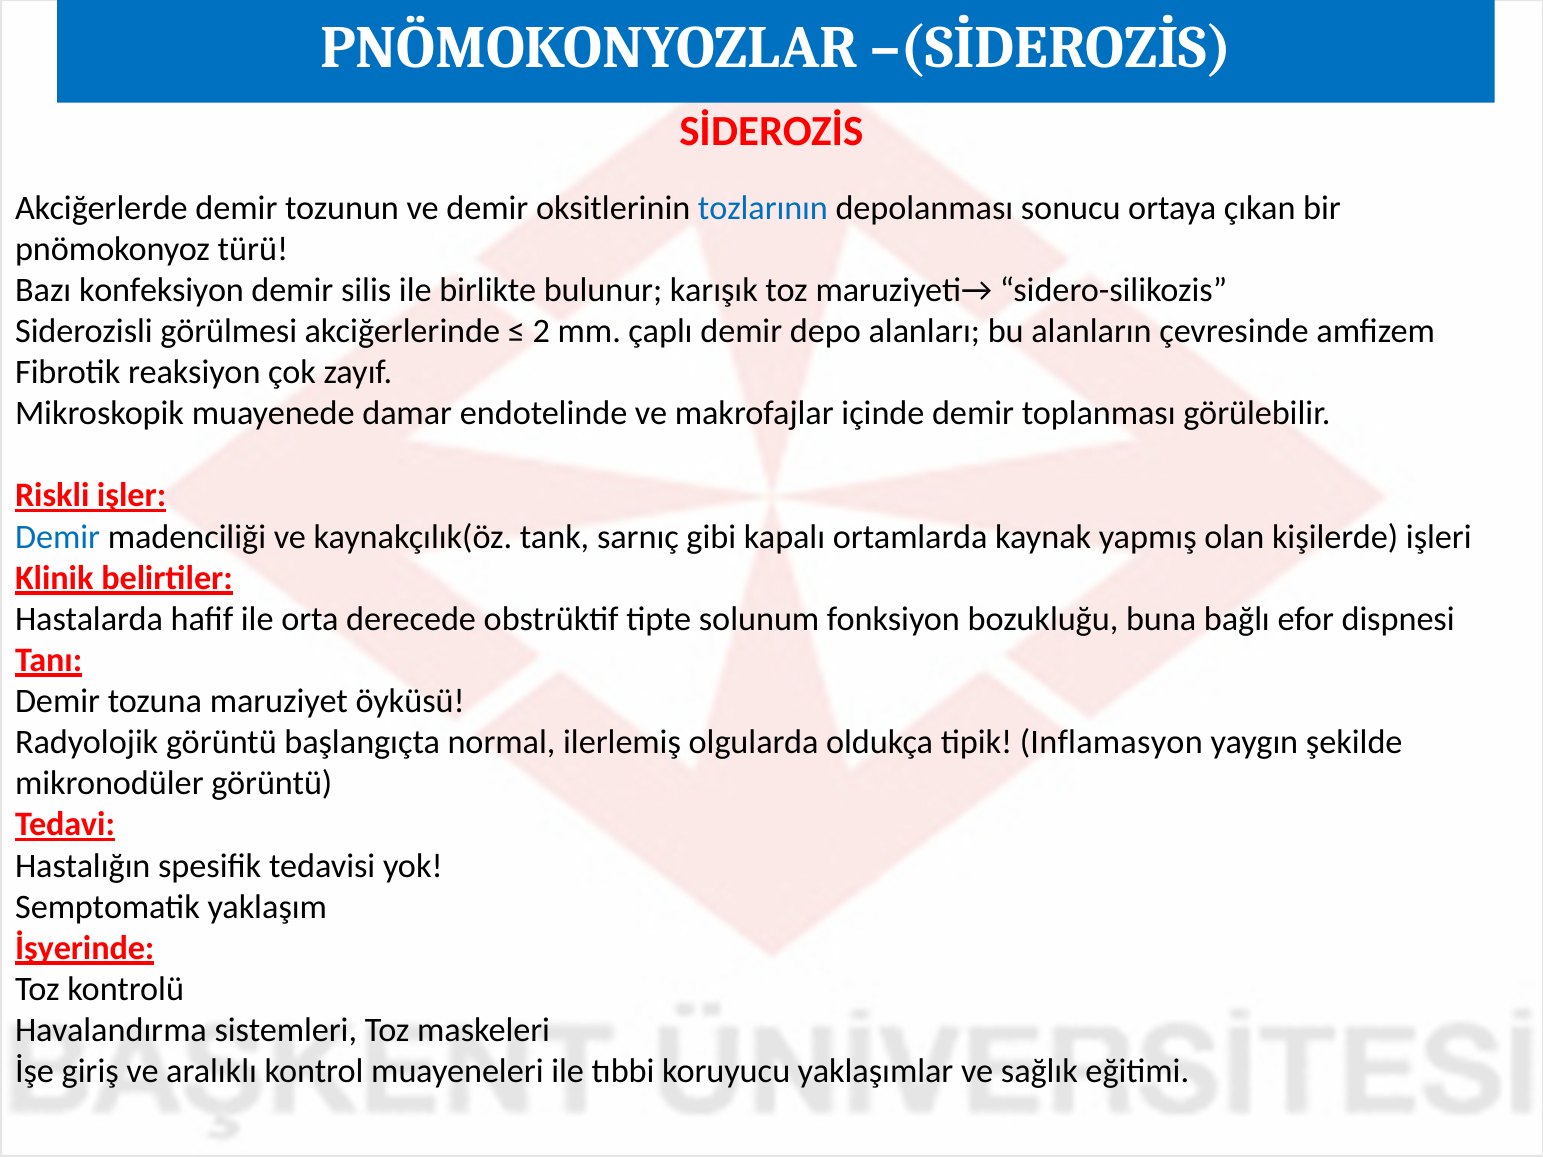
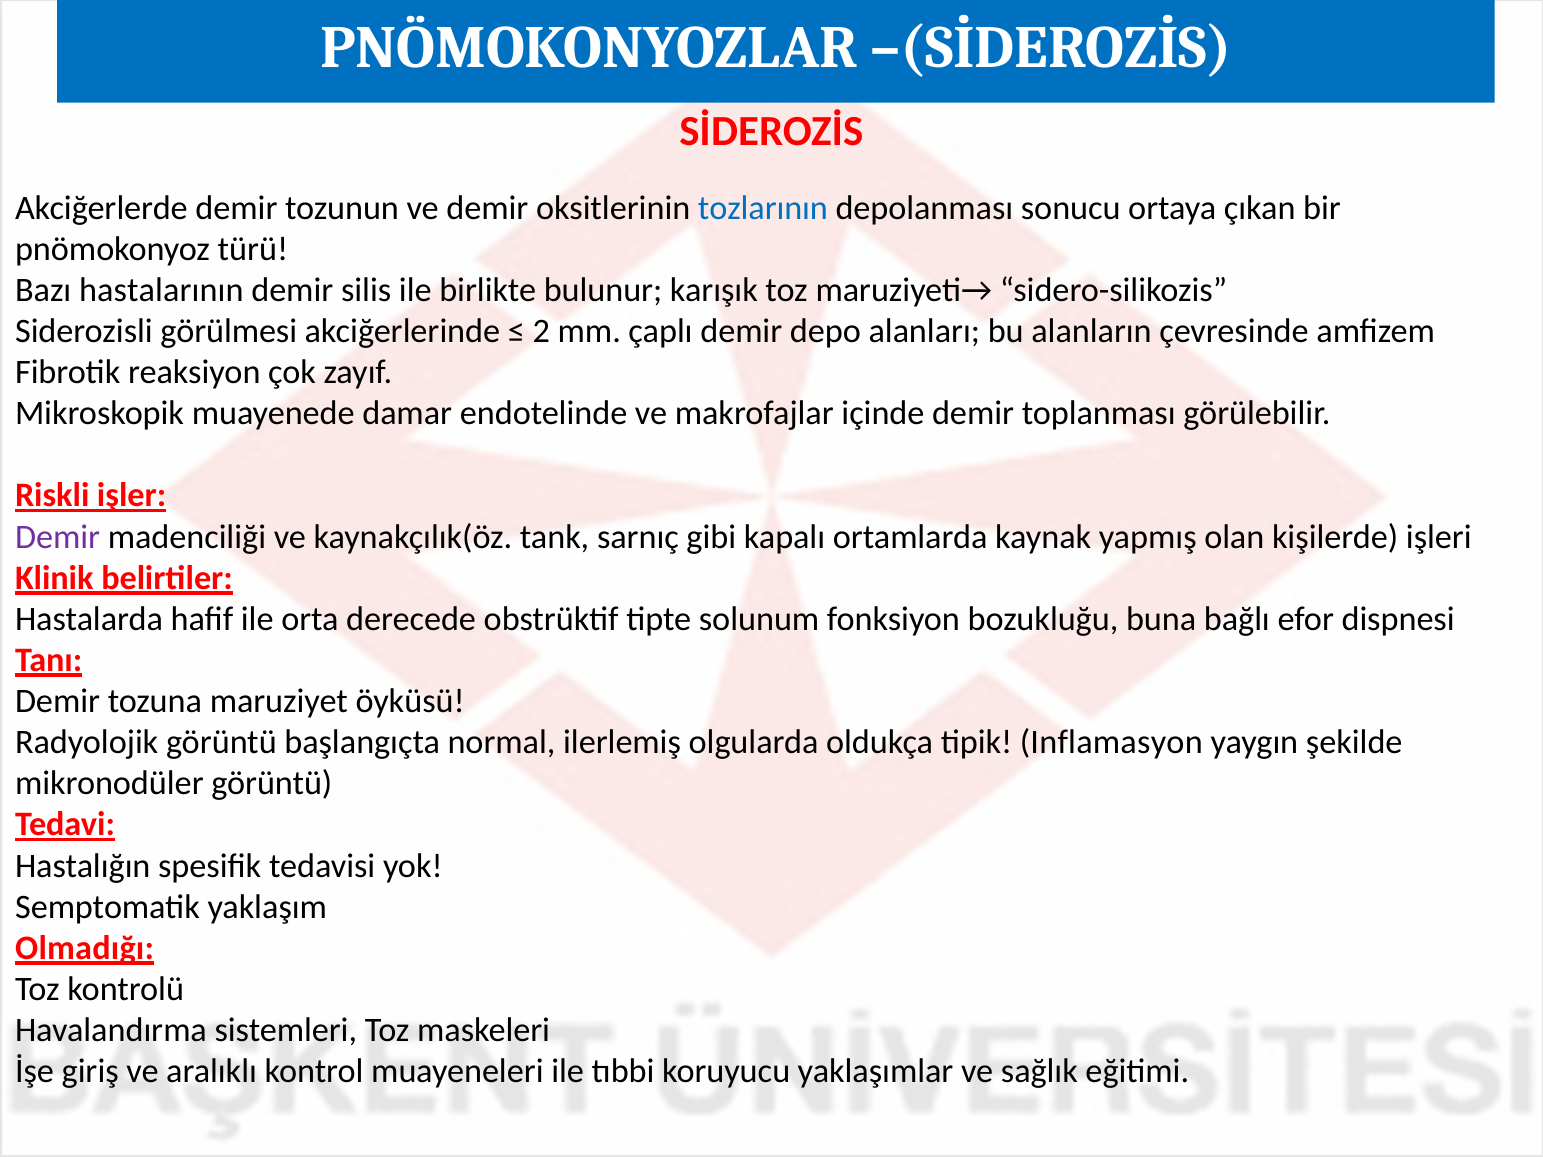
konfeksiyon: konfeksiyon -> hastalarının (161, 290)
Demir colour: blue -> purple (58, 537)
İşyerinde: İşyerinde -> Olmadığı (85, 948)
